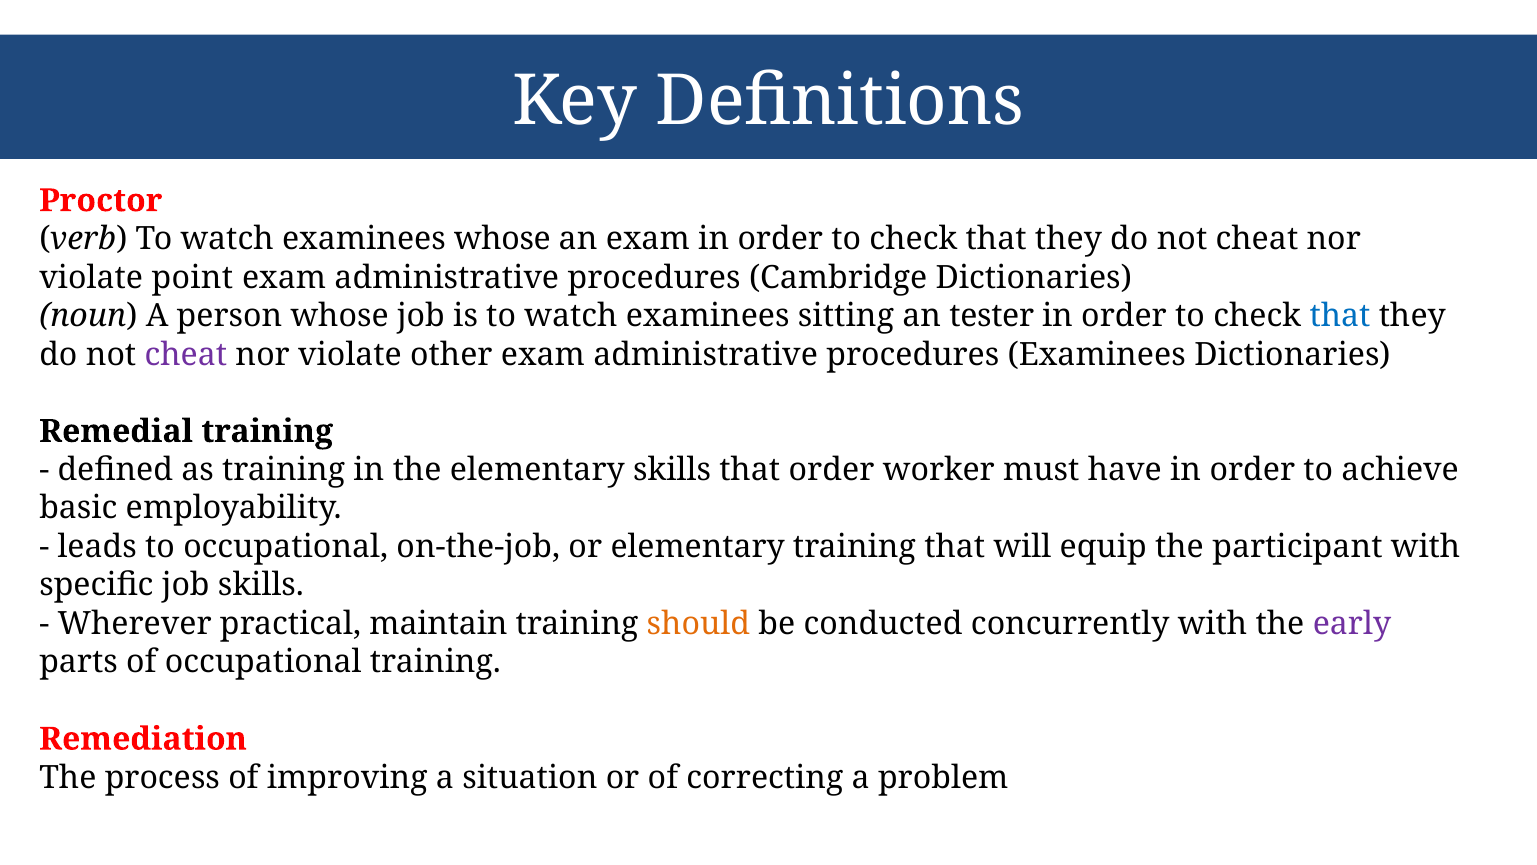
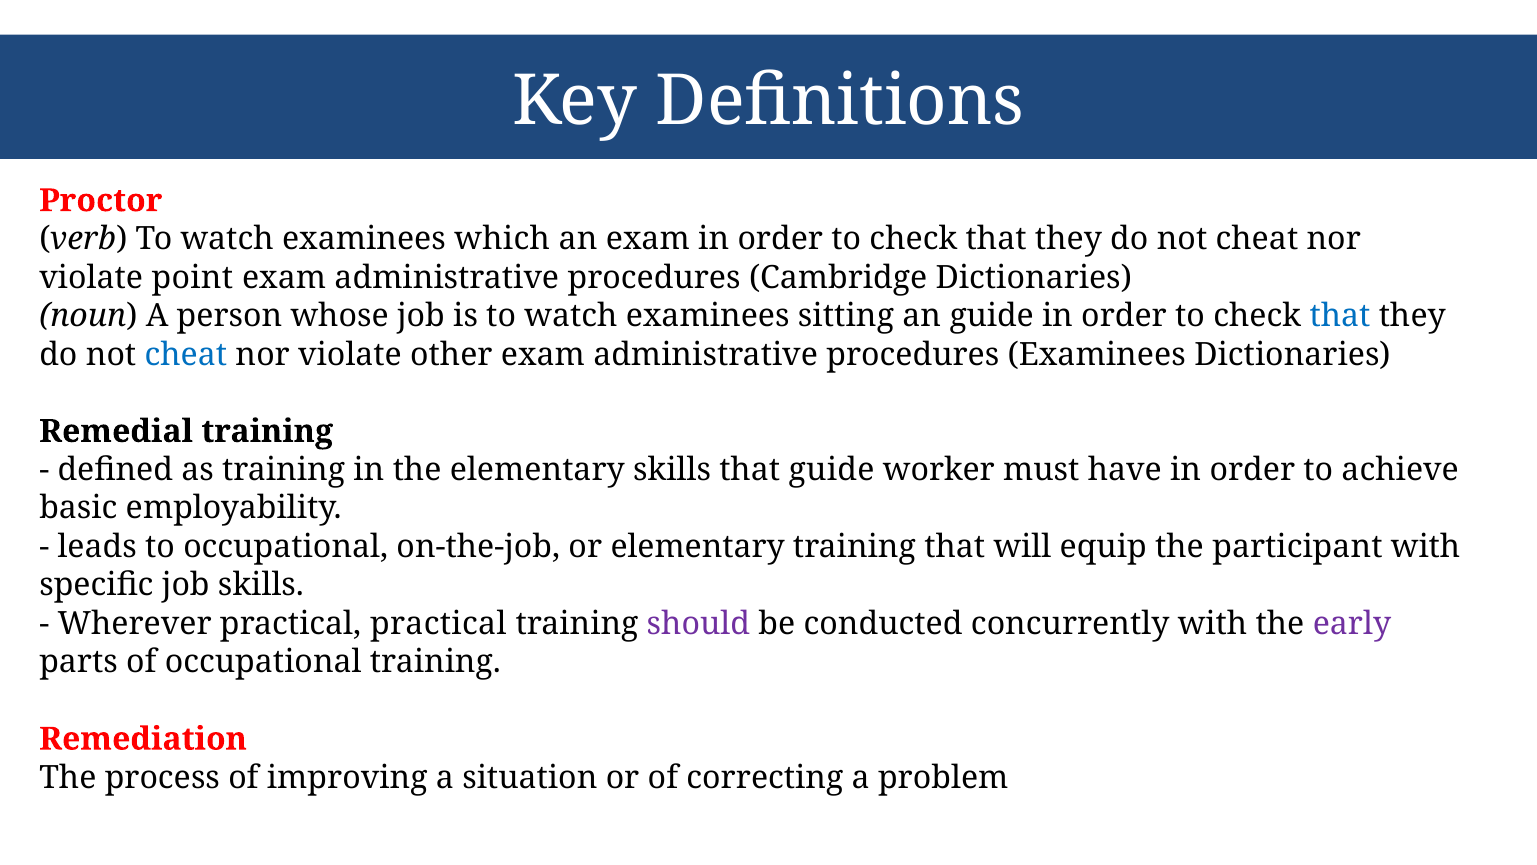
examinees whose: whose -> which (502, 239)
an tester: tester -> guide (992, 316)
cheat colour: purple -> blue (186, 354)
that order: order -> guide (832, 470)
practical maintain: maintain -> practical (438, 623)
should colour: orange -> purple (698, 623)
